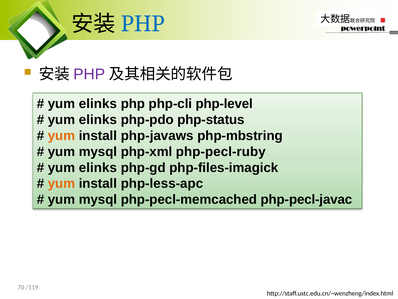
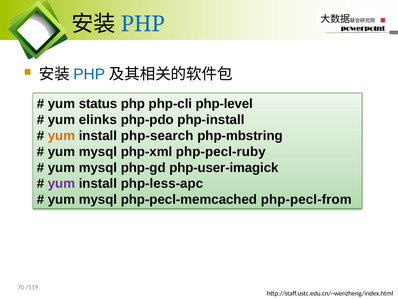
PHP colour: purple -> blue (89, 74)
elinks: elinks -> status (98, 104)
php-status: php-status -> php-install (211, 120)
php-javaws: php-javaws -> php-search (157, 136)
elinks: elinks -> mysql (98, 167)
php-files-imagick: php-files-imagick -> php-user-imagick (224, 167)
yum colour: orange -> purple (61, 183)
php-pecl-javac: php-pecl-javac -> php-pecl-from (306, 199)
